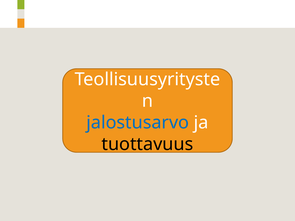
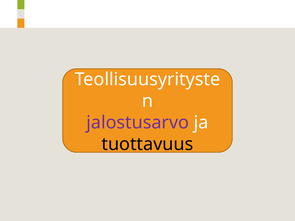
jalostusarvo colour: blue -> purple (138, 123)
